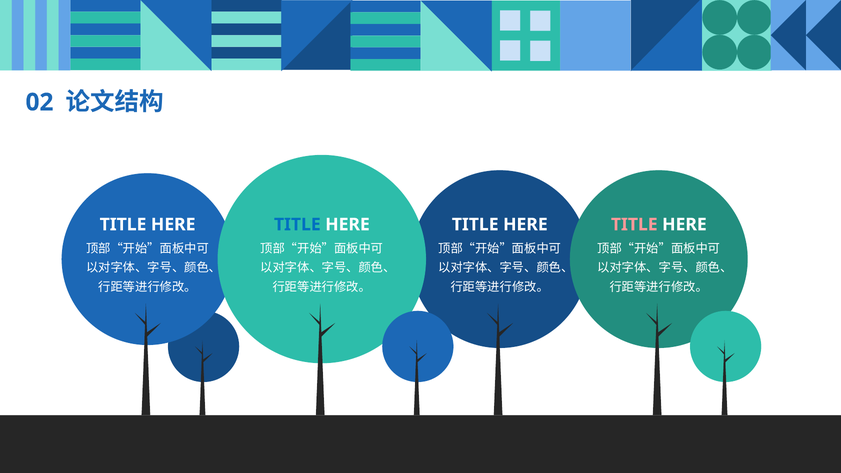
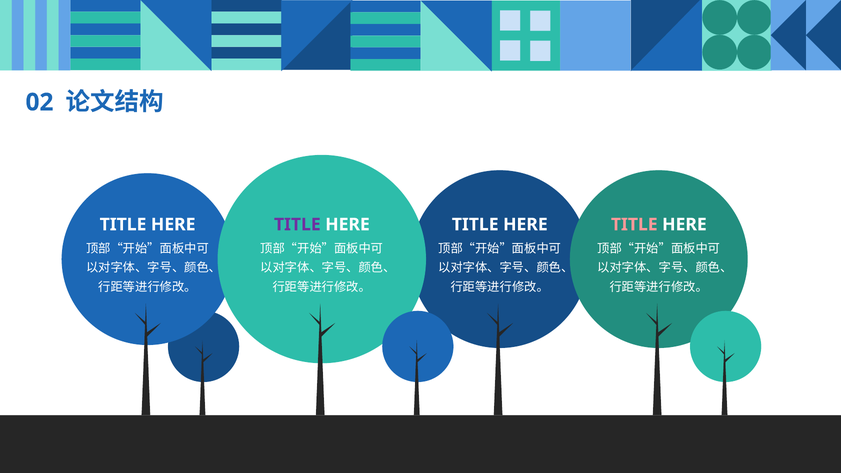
TITLE colour: blue -> purple (297, 225)
